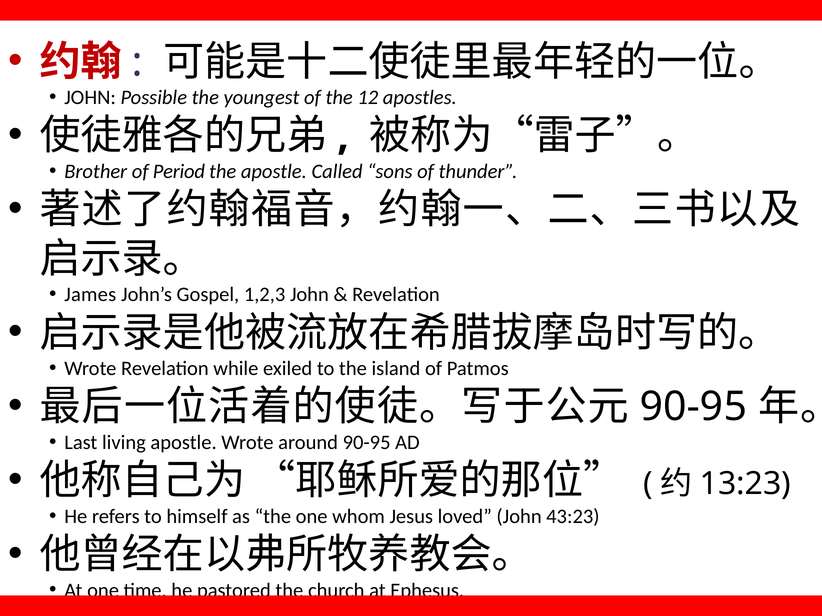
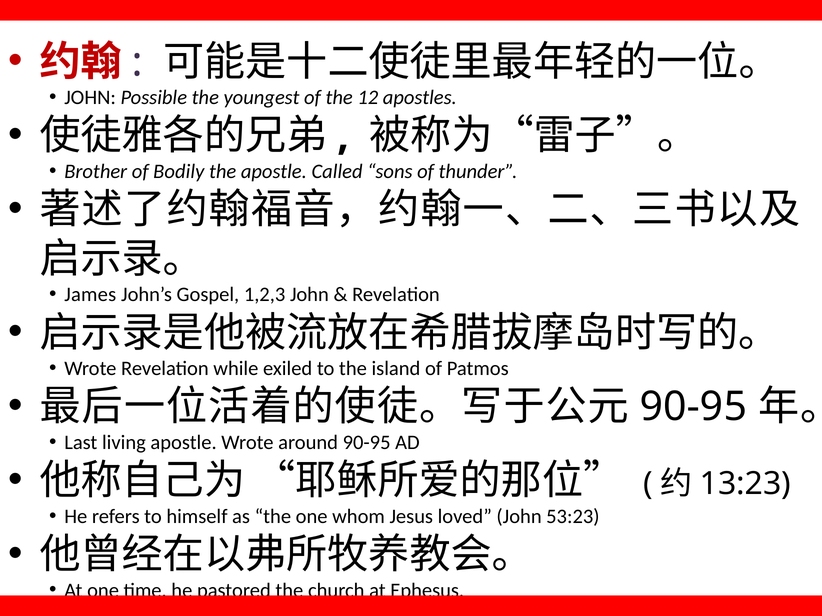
Period: Period -> Bodily (179, 172)
43:23: 43:23 -> 53:23 (573, 517)
